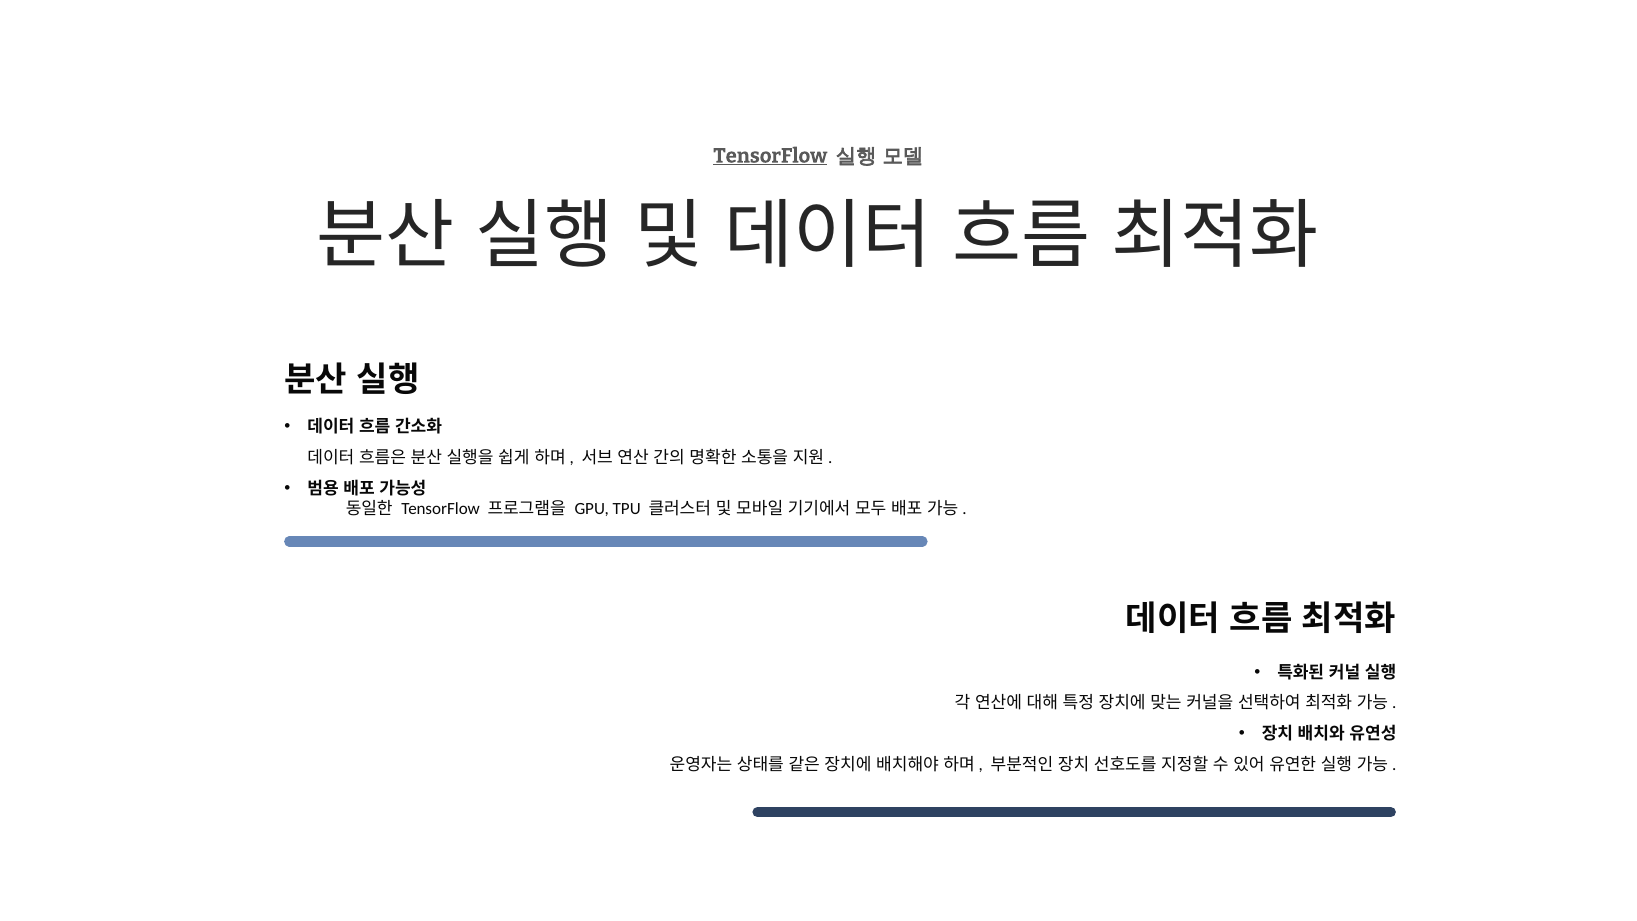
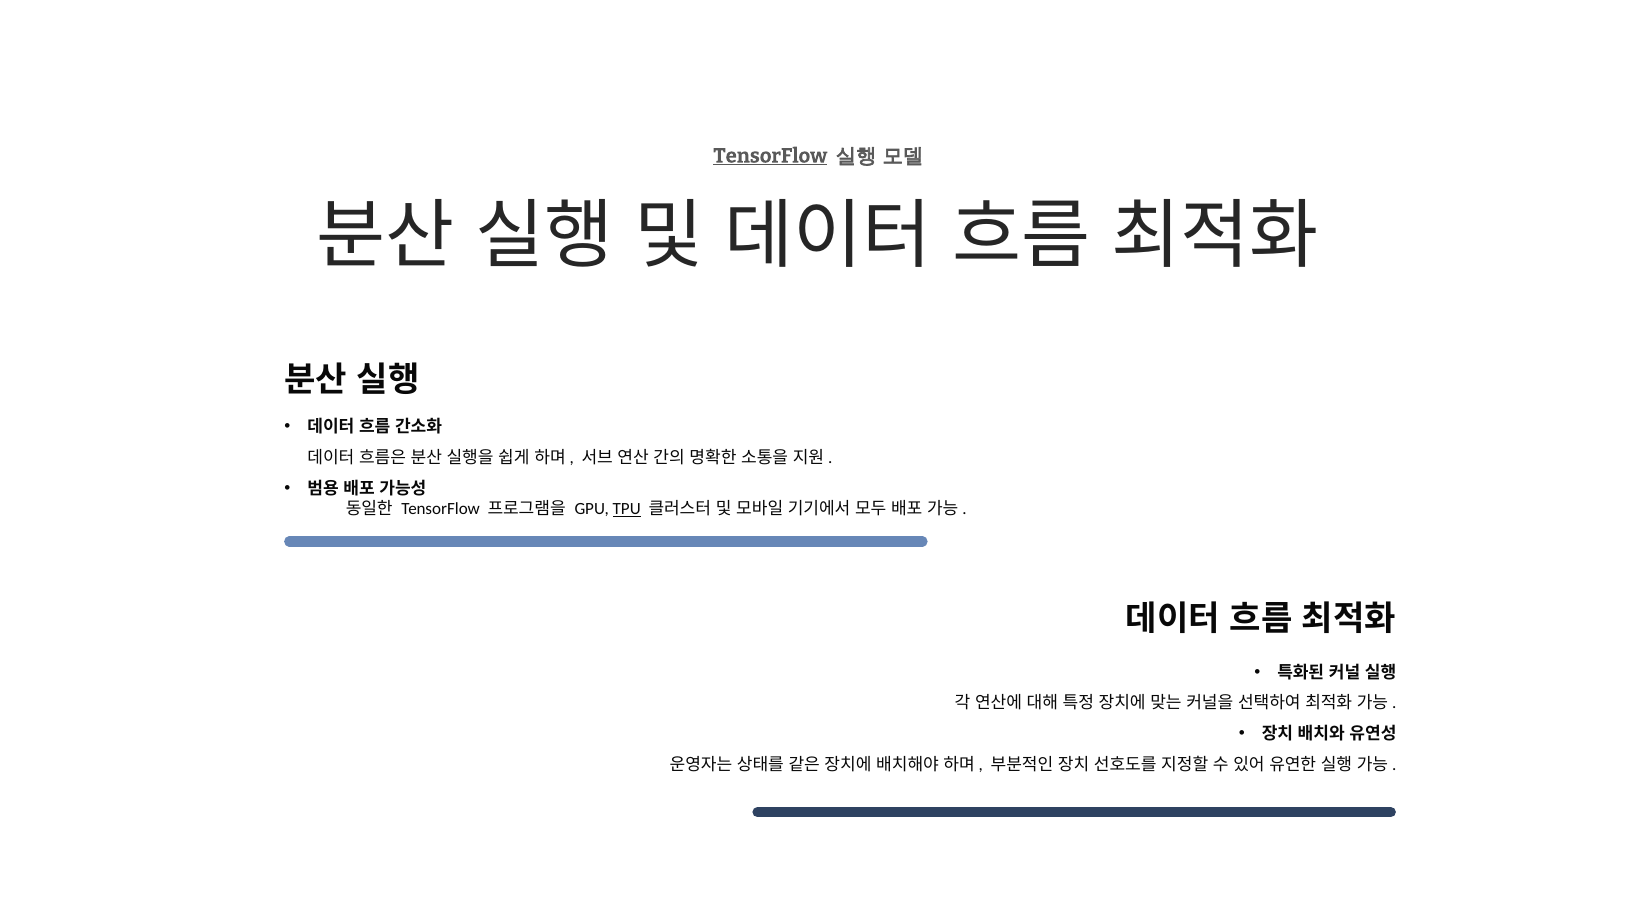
TPU underline: none -> present (627, 509)
